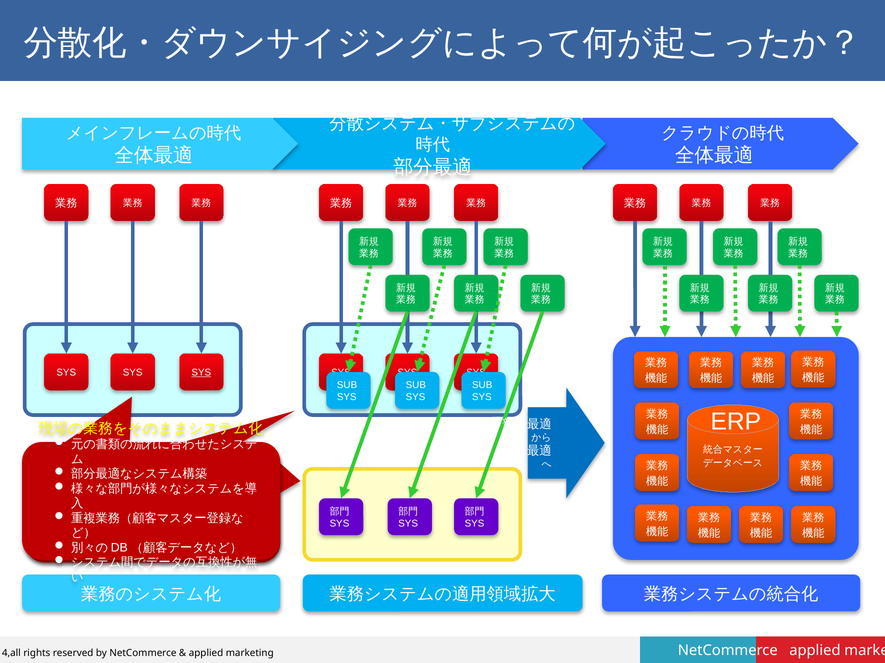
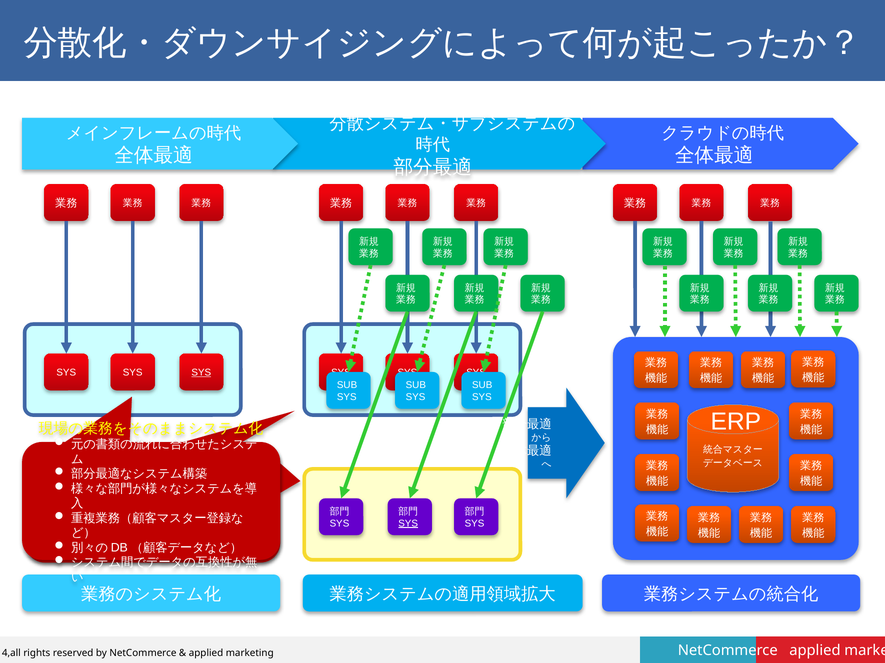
SYS underline: none -> present (408, 524)
